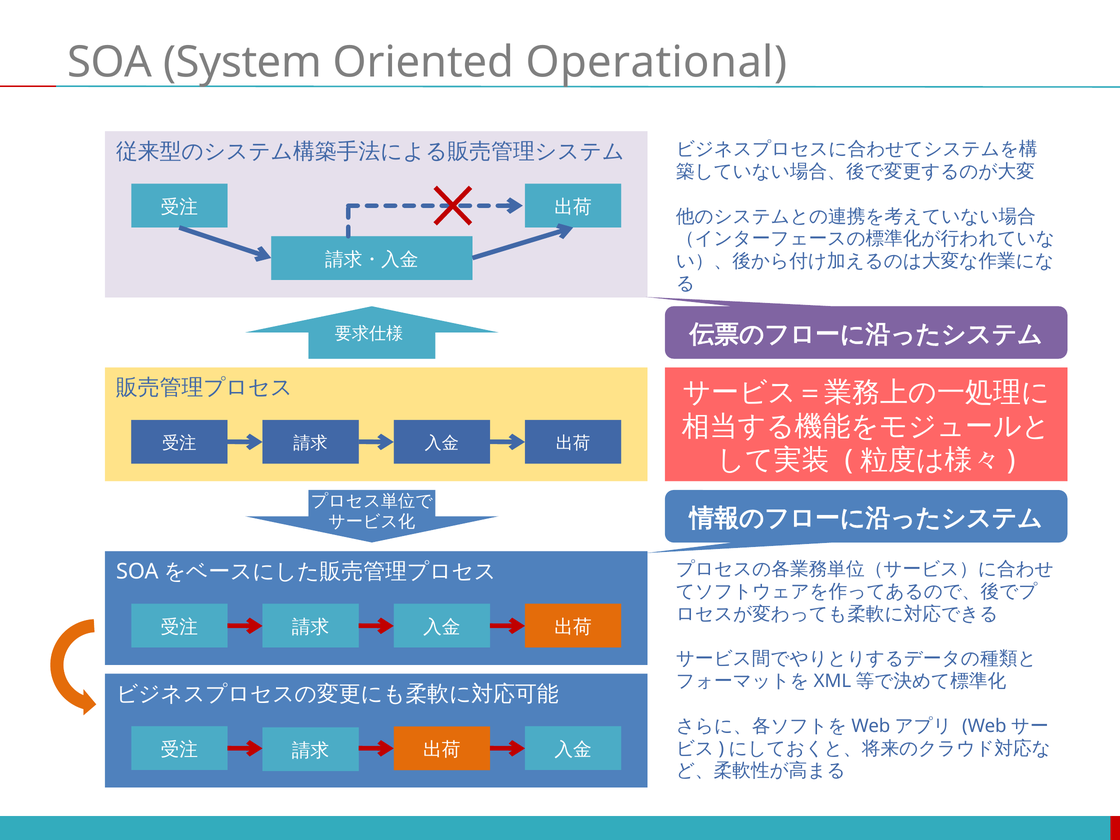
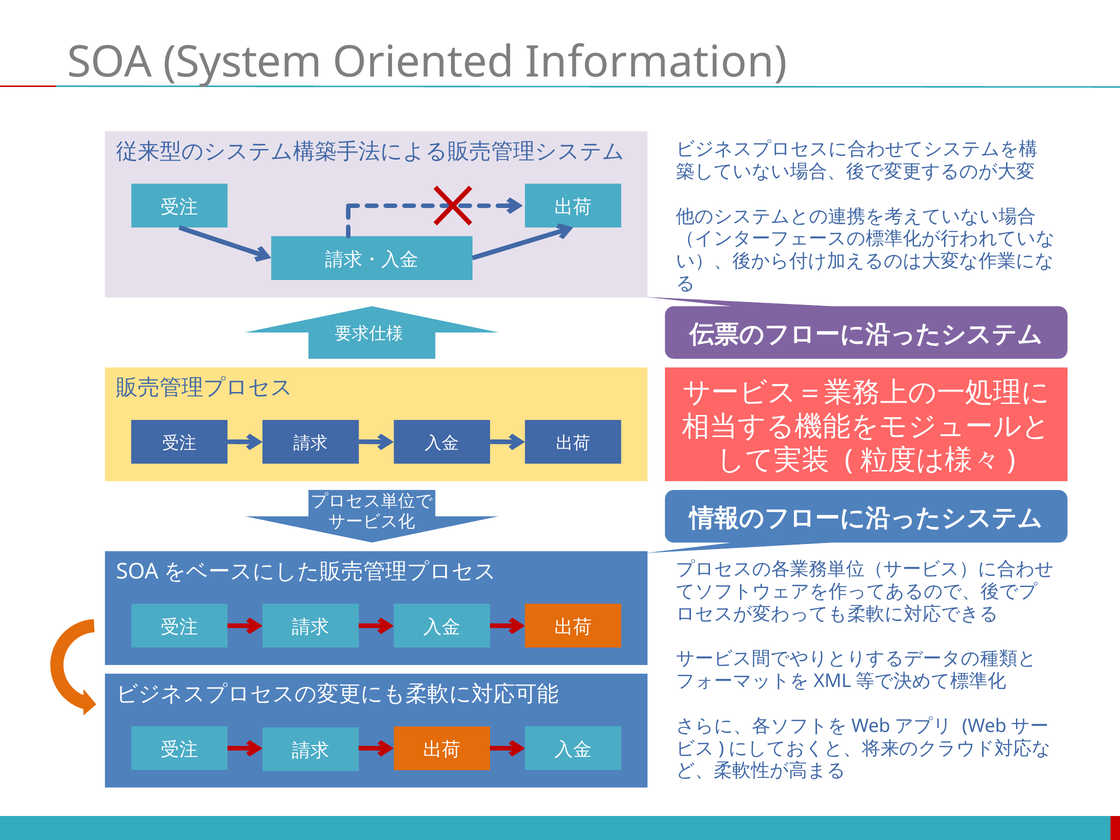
Operational: Operational -> Information (656, 62)
